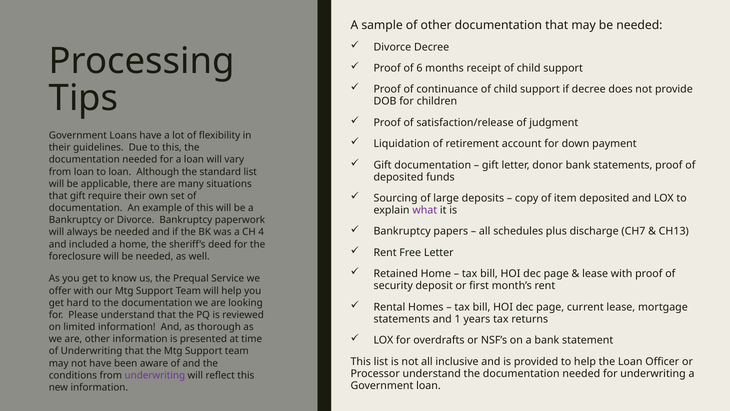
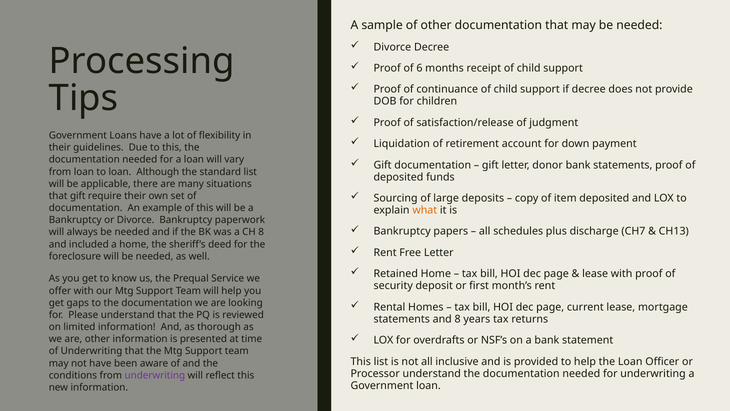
what colour: purple -> orange (425, 210)
CH 4: 4 -> 8 (261, 232)
hard: hard -> gaps (78, 303)
and 1: 1 -> 8 (458, 319)
